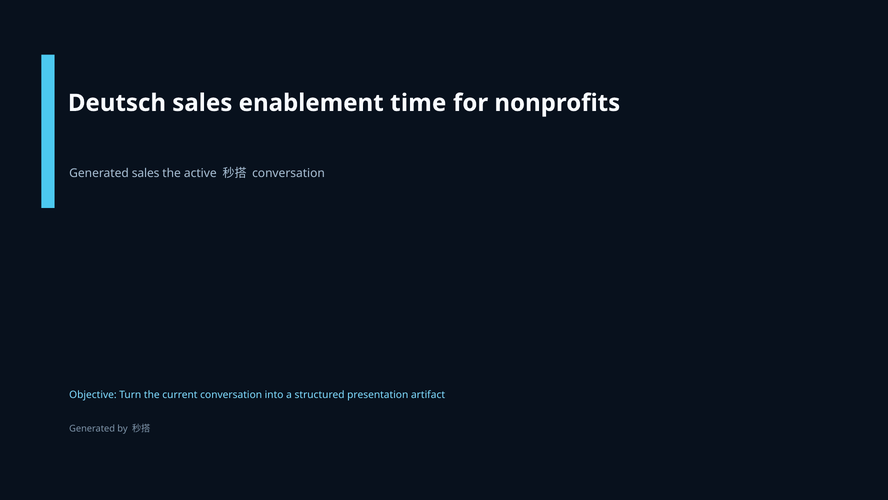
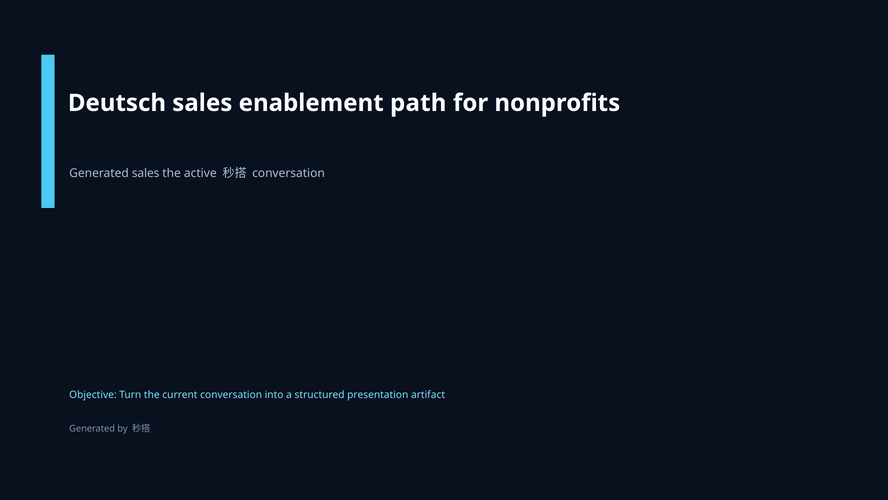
time: time -> path (418, 103)
